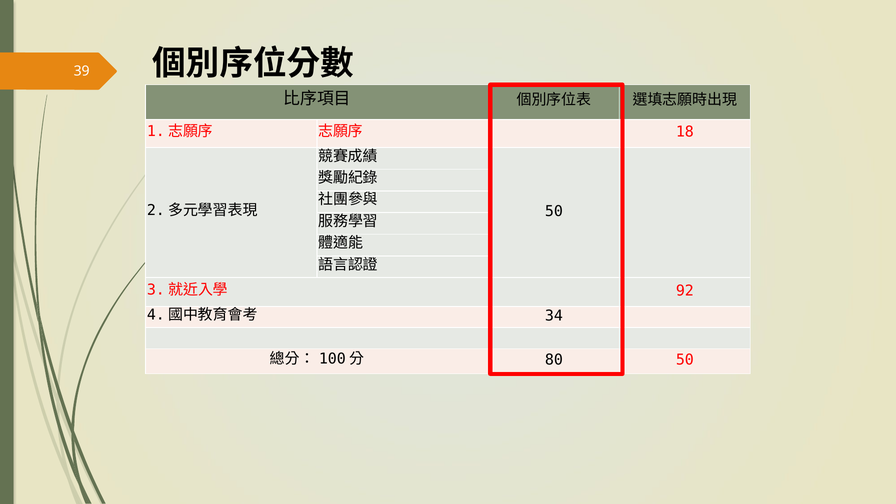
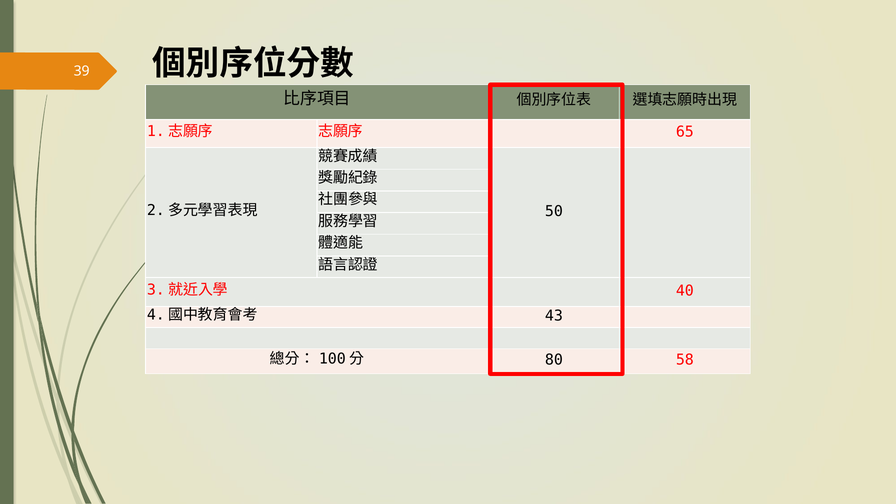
18: 18 -> 65 (685, 132)
92: 92 -> 40 (685, 291)
34: 34 -> 43 (554, 316)
80 50: 50 -> 58 (685, 360)
